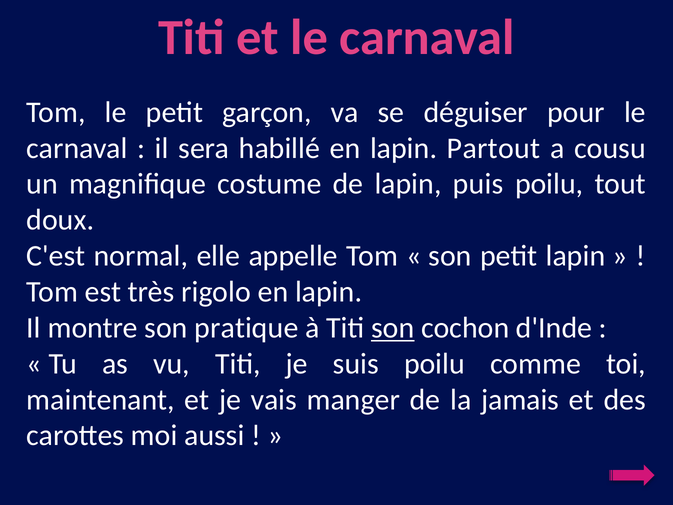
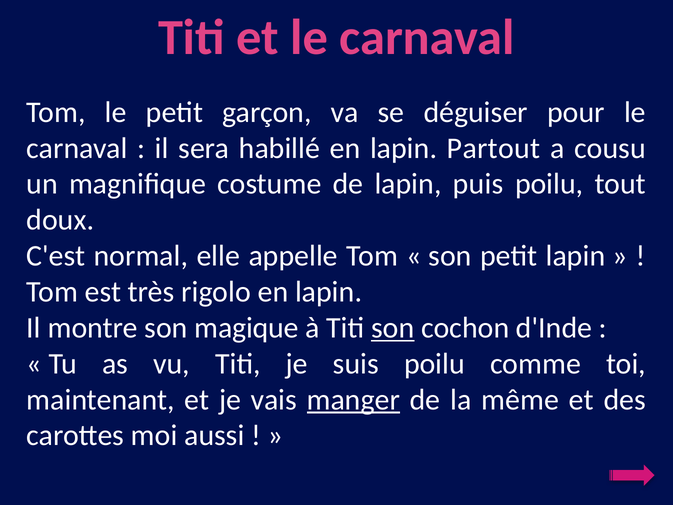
pratique: pratique -> magique (247, 328)
manger underline: none -> present (353, 399)
jamais: jamais -> même (520, 399)
